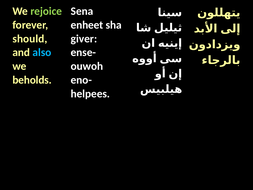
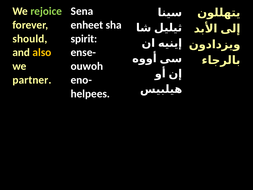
giver: giver -> spirit (84, 39)
also colour: light blue -> yellow (42, 52)
beholds: beholds -> partner (32, 80)
